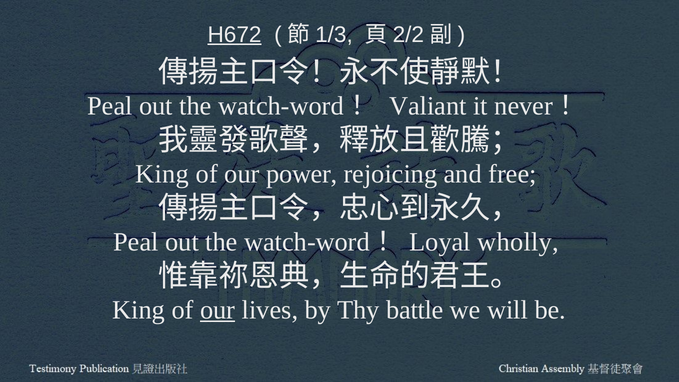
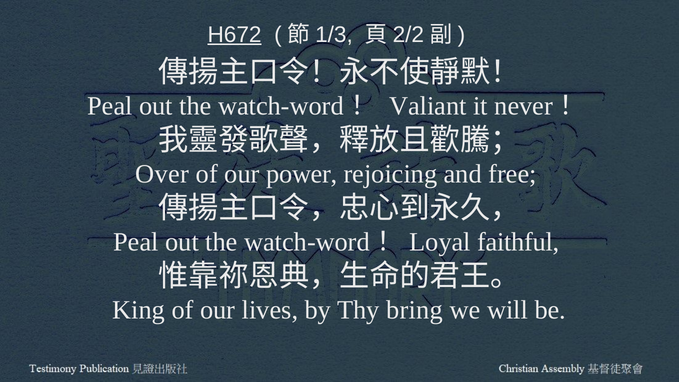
King: King -> Over (162, 174)
wholly: wholly -> faithful (518, 242)
our underline: present -> none (218, 310)
battle: battle -> bring (415, 310)
